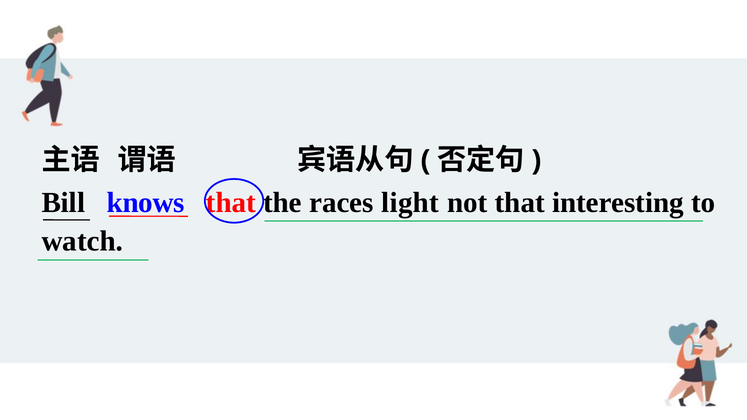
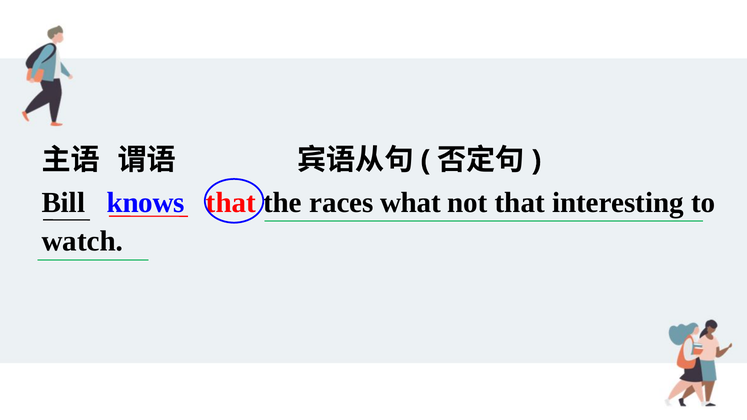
light: light -> what (411, 203)
